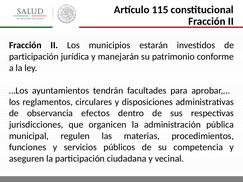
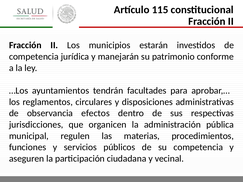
participación: participación -> competencia (34, 57)
